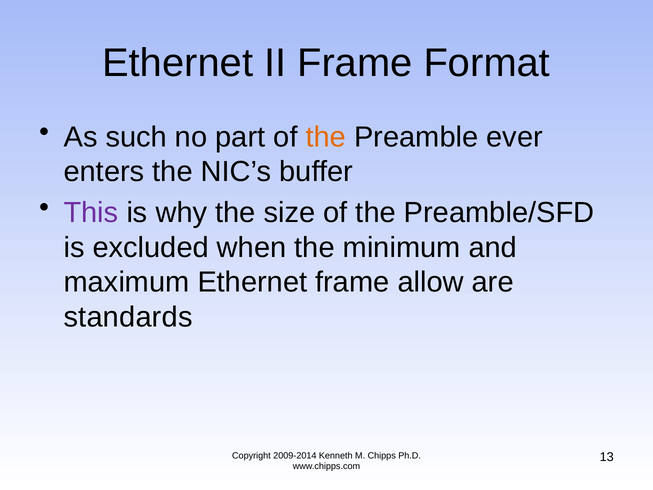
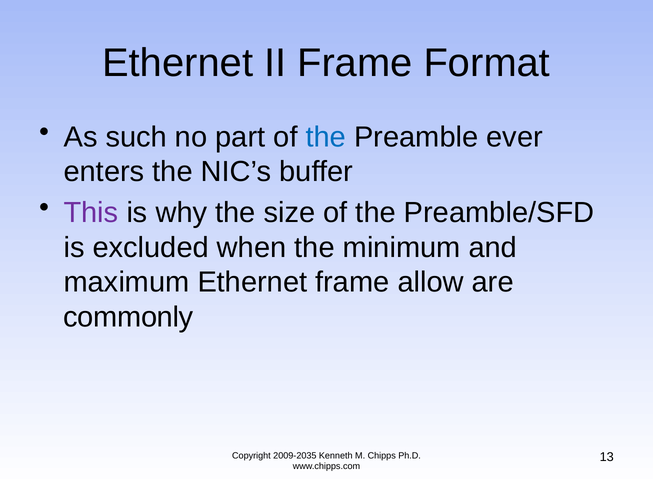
the colour: orange -> blue (326, 137)
standards: standards -> commonly (128, 317)
2009-2014: 2009-2014 -> 2009-2035 (295, 455)
